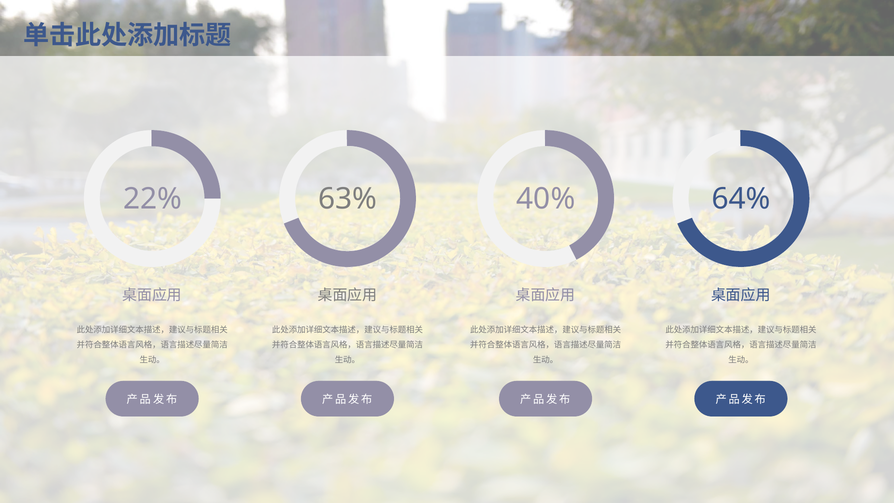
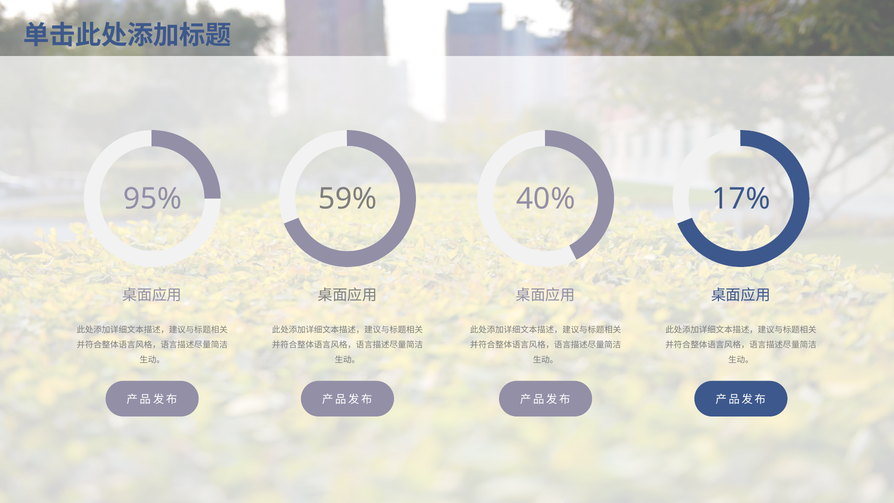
22%: 22% -> 95% (152, 199)
63%: 63% -> 59% (348, 199)
64%: 64% -> 17% (741, 199)
